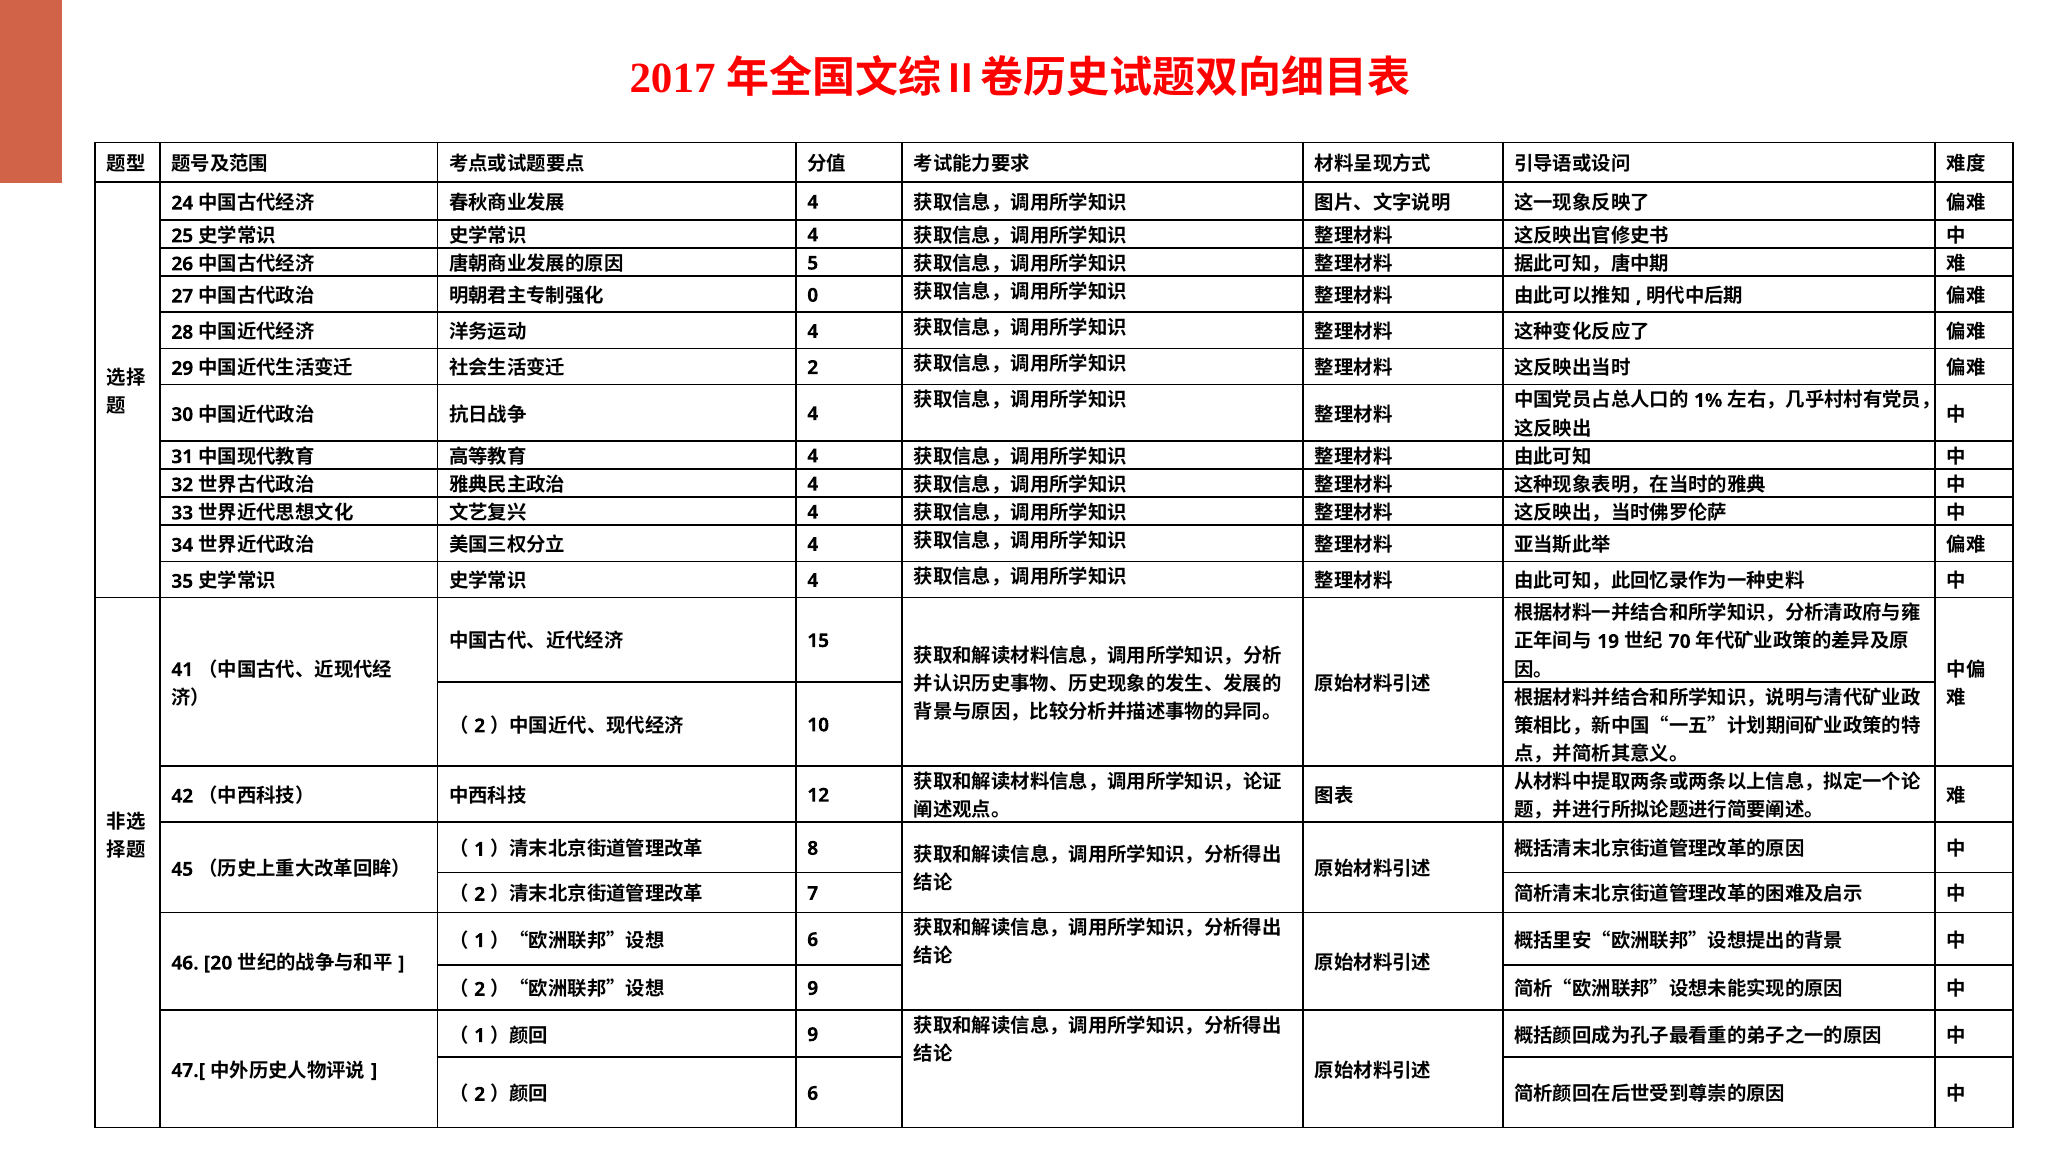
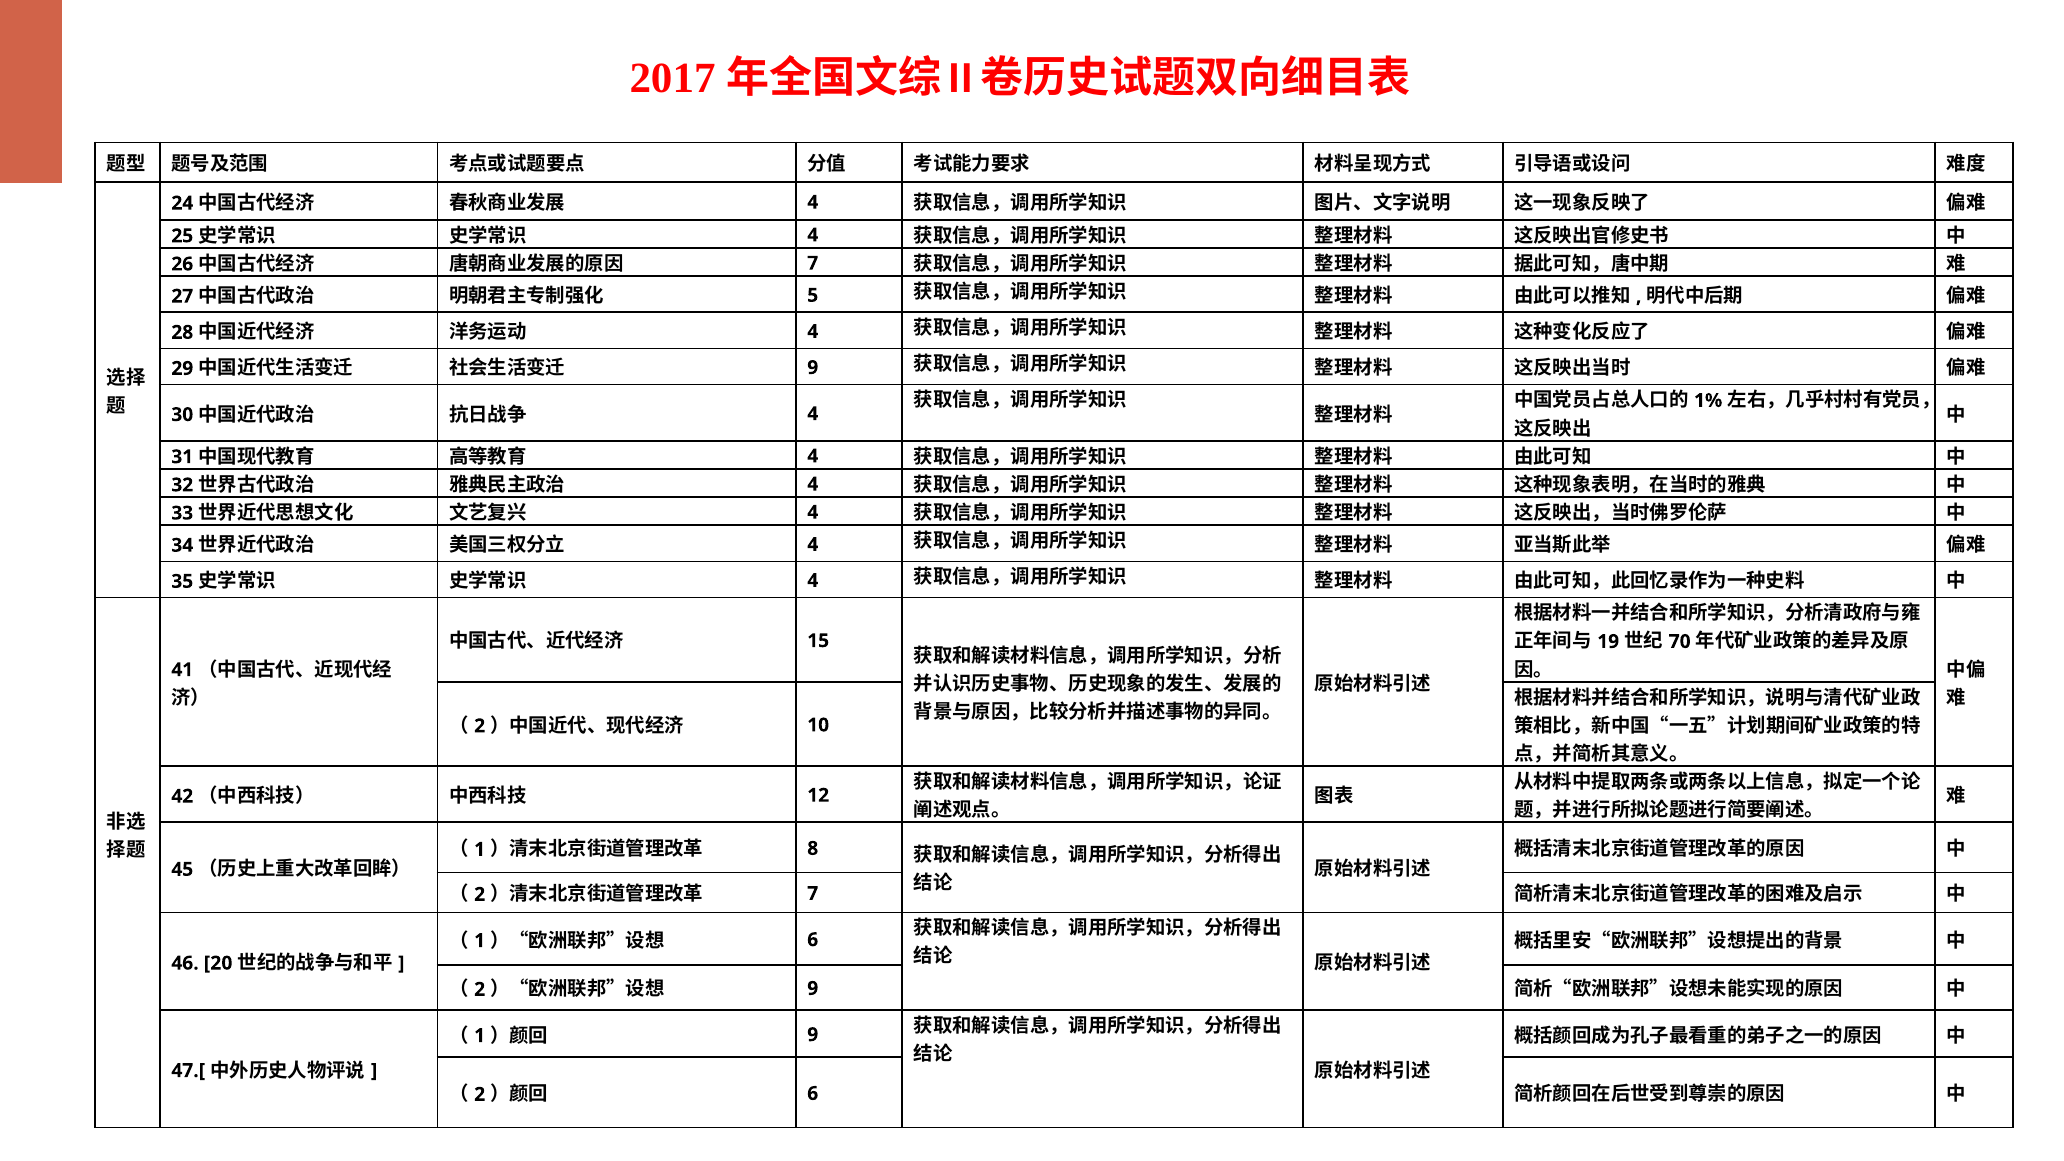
5: 5 -> 7 (813, 263)
0: 0 -> 5 (813, 295)
2: 2 -> 9 (813, 368)
